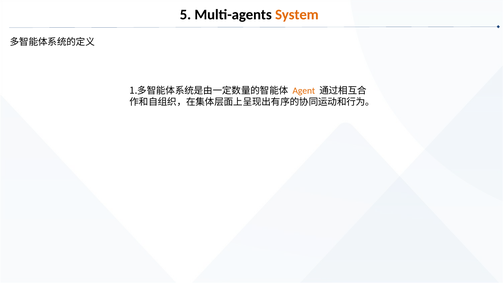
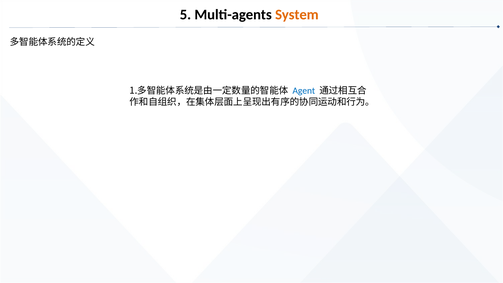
Agent colour: orange -> blue (304, 91)
